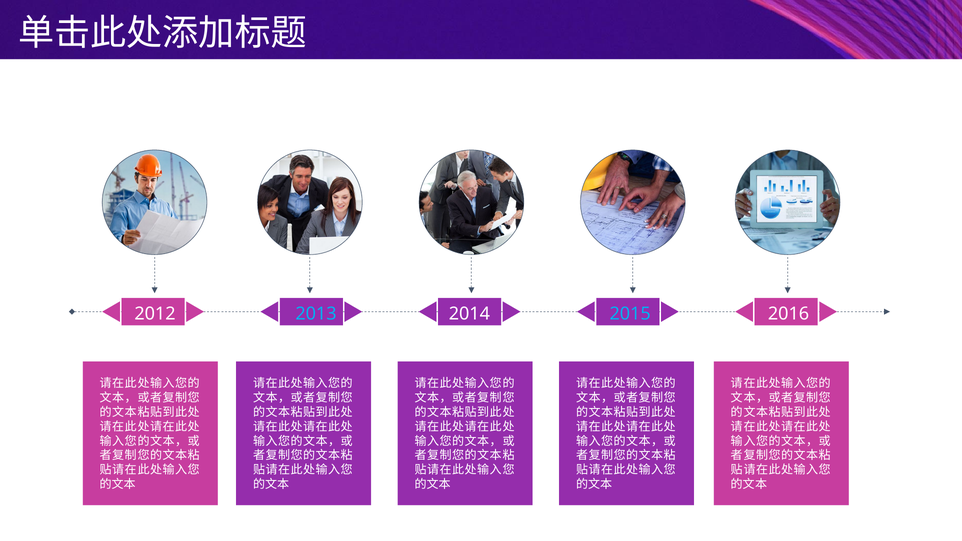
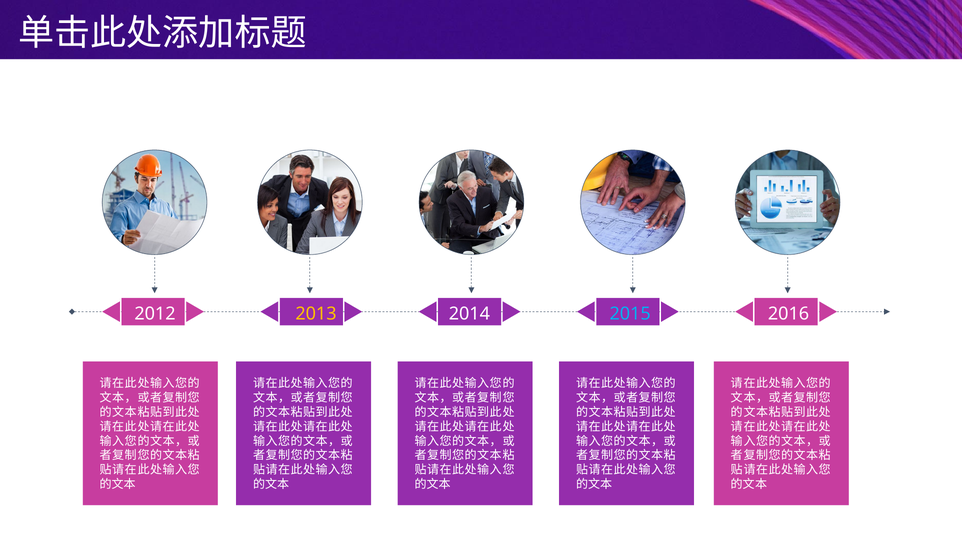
2013 colour: light blue -> yellow (316, 314)
